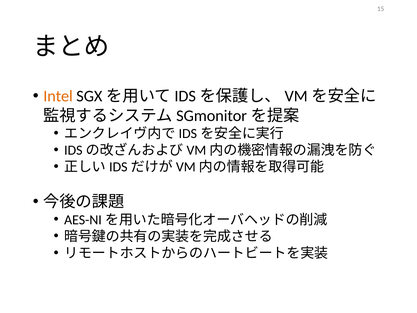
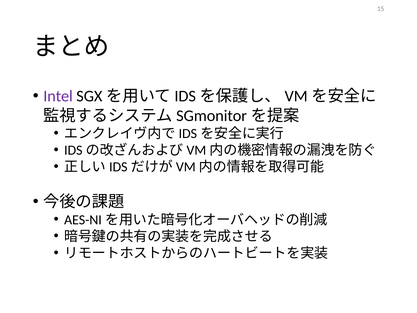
Intel colour: orange -> purple (58, 96)
